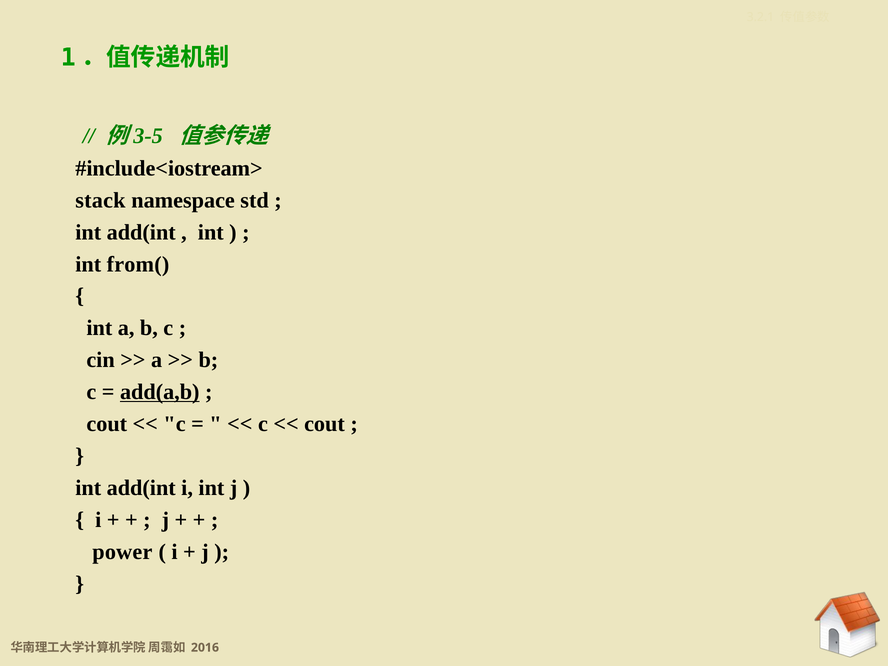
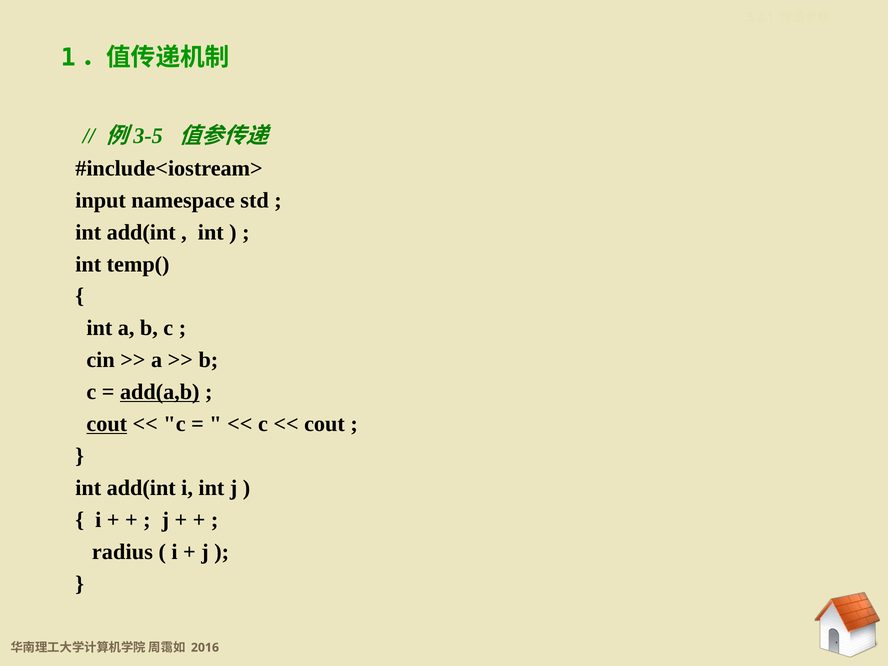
stack: stack -> input (101, 200)
from(: from( -> temp( (138, 264)
cout underline: none -> present (107, 424)
power: power -> radius (122, 552)
